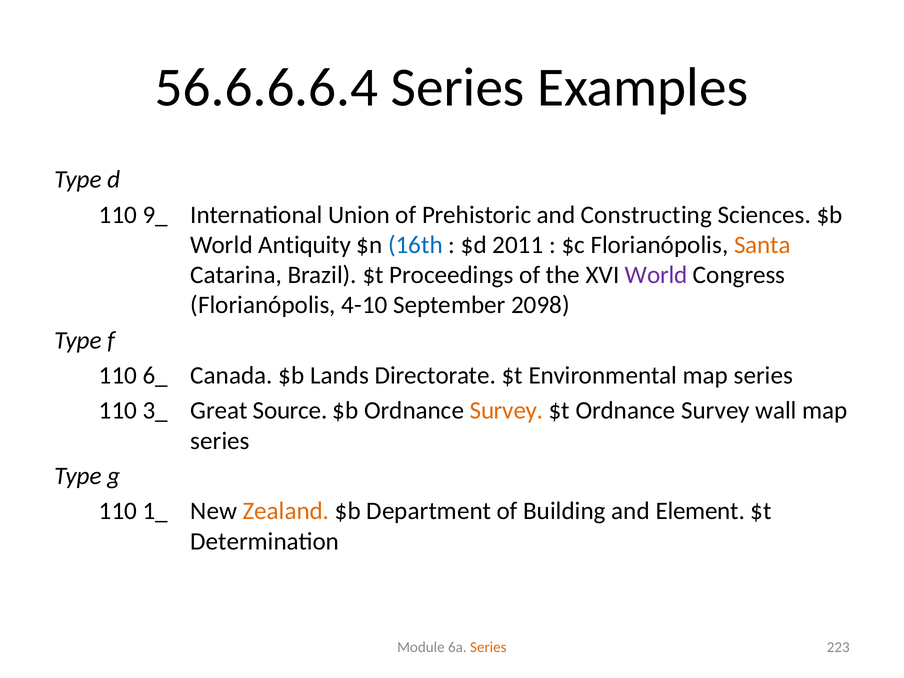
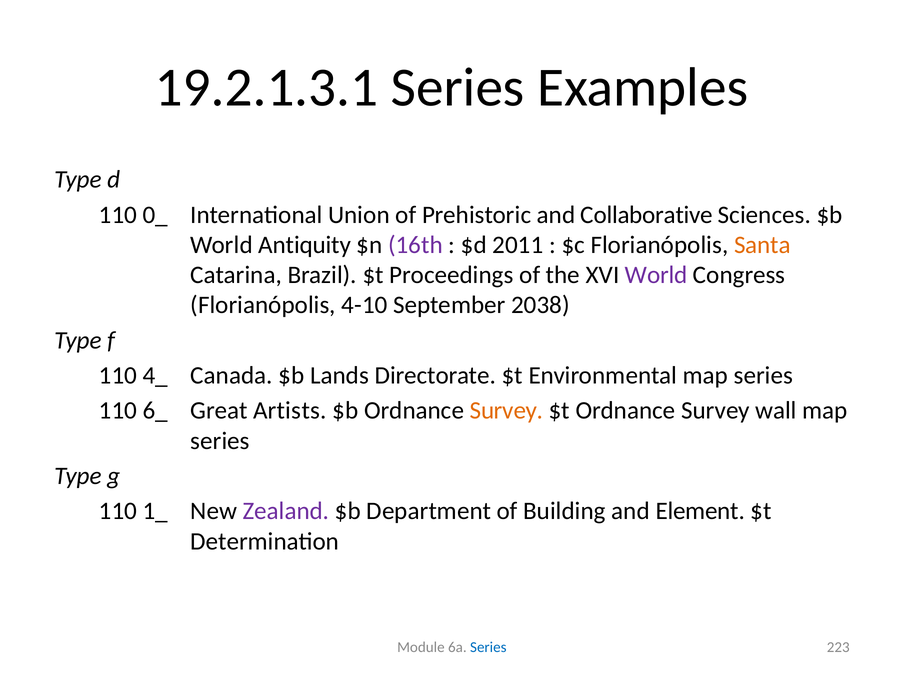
56.6.6.6.4: 56.6.6.6.4 -> 19.2.1.3.1 (267, 88)
9_: 9_ -> 0_ (155, 215)
Constructing: Constructing -> Collaborative (647, 215)
16th colour: blue -> purple (415, 245)
2098: 2098 -> 2038 (540, 305)
6_: 6_ -> 4_ (155, 375)
3_: 3_ -> 6_ (155, 411)
Source: Source -> Artists (290, 411)
Zealand colour: orange -> purple (286, 511)
Series colour: orange -> blue (488, 647)
